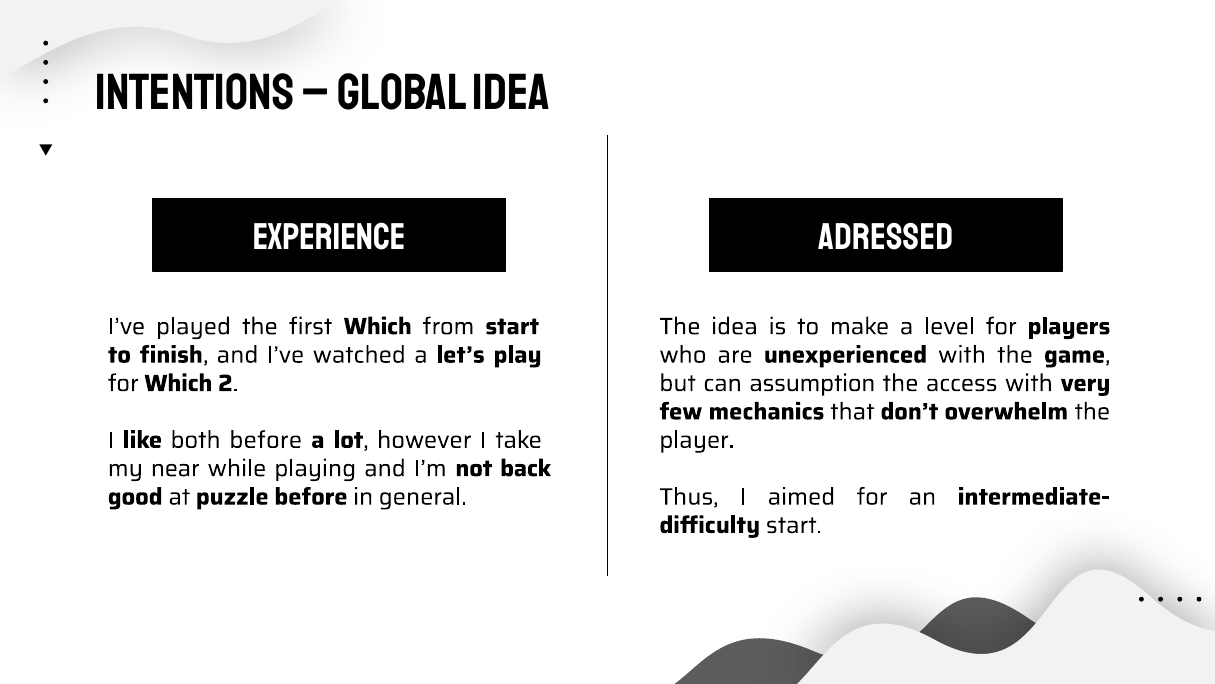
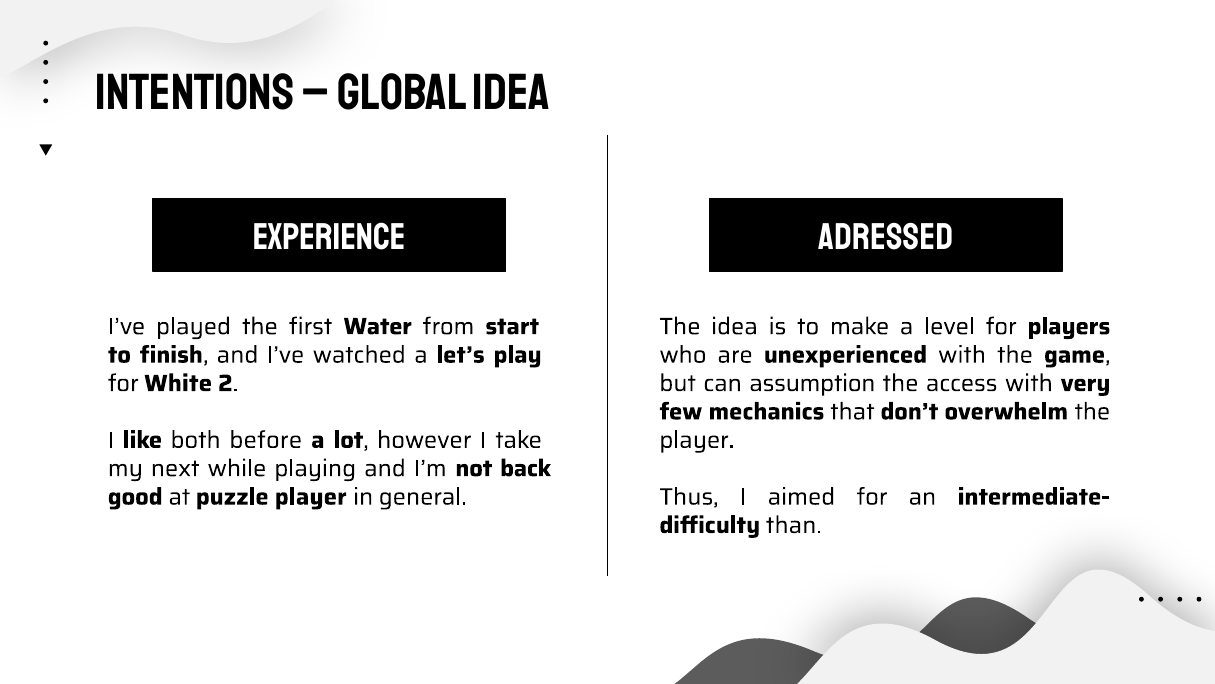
first Which: Which -> Water (378, 326)
for Which: Which -> White (178, 383)
near: near -> next (175, 468)
puzzle before: before -> player (311, 496)
start: start -> than (794, 525)
